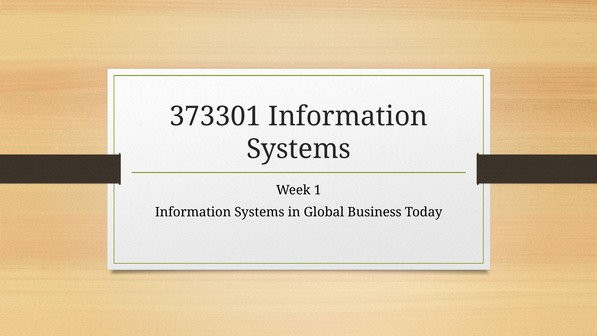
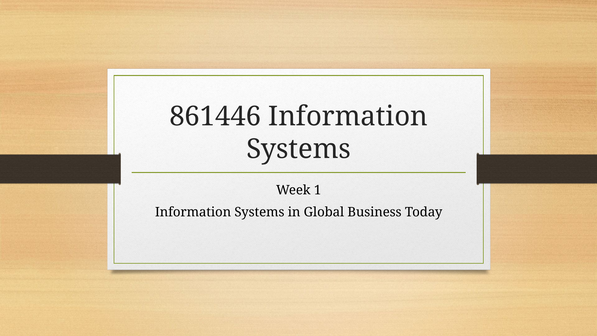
373301: 373301 -> 861446 (215, 116)
